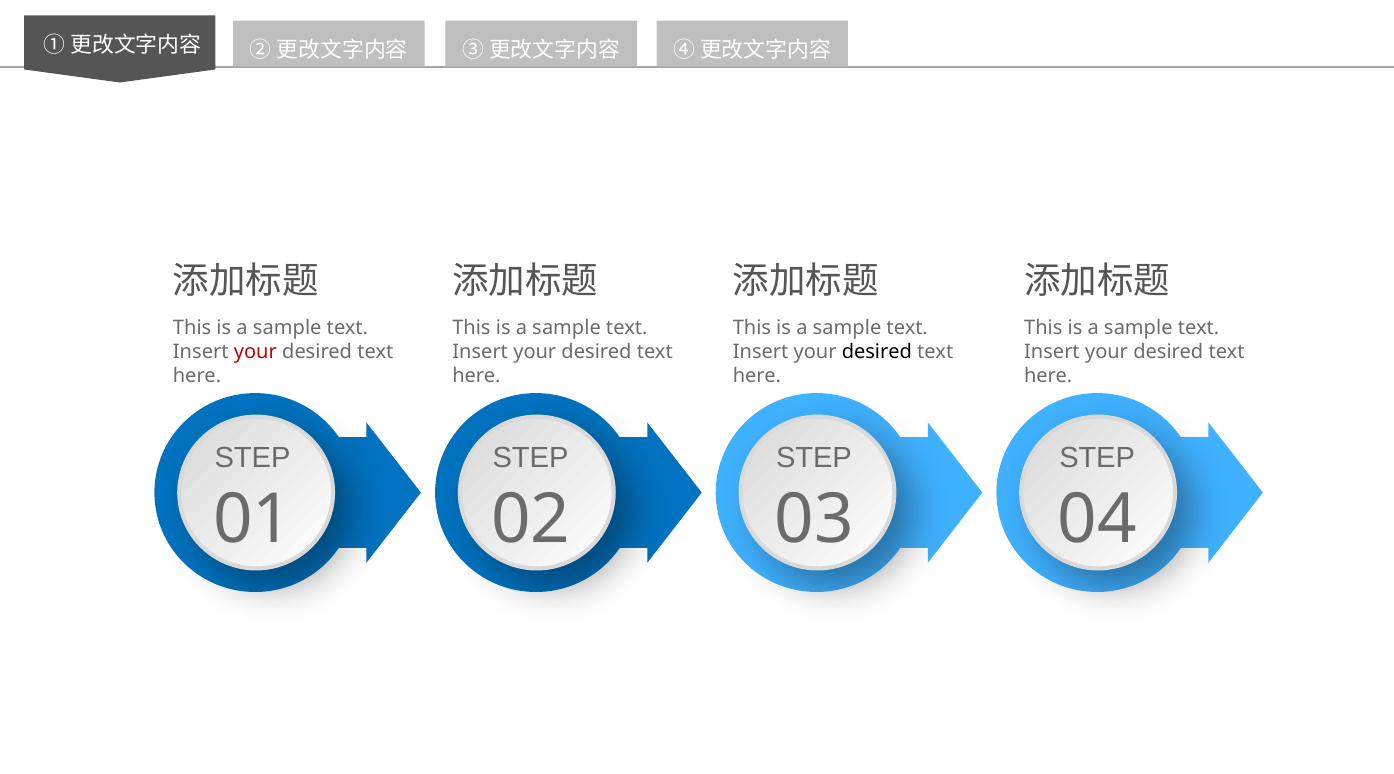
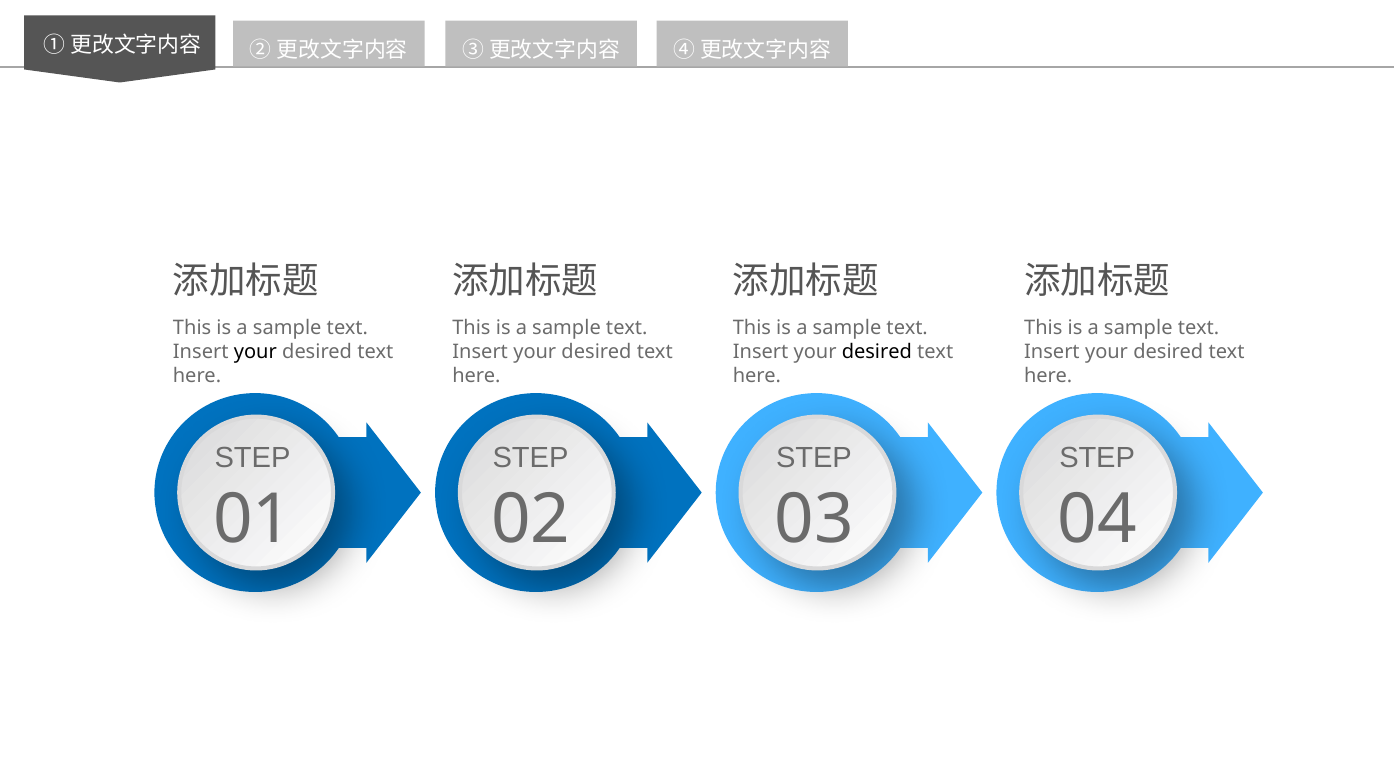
your colour: red -> black (255, 352)
